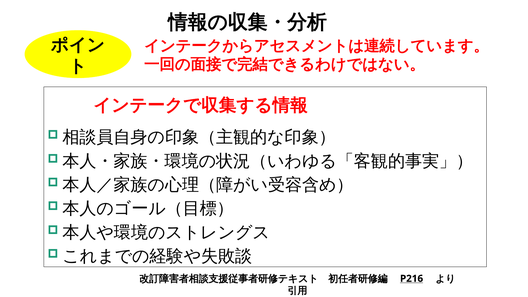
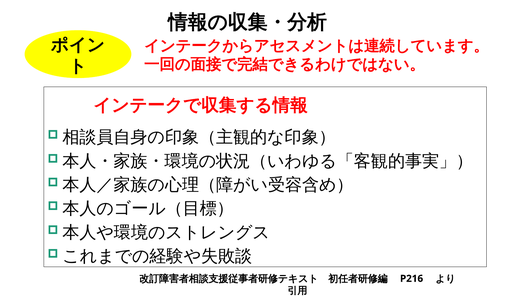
P216 underline: present -> none (412, 279)
